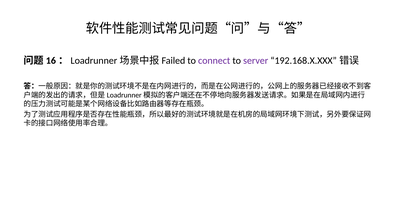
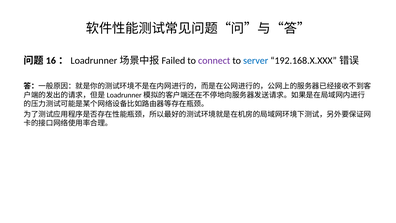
server colour: purple -> blue (256, 61)
